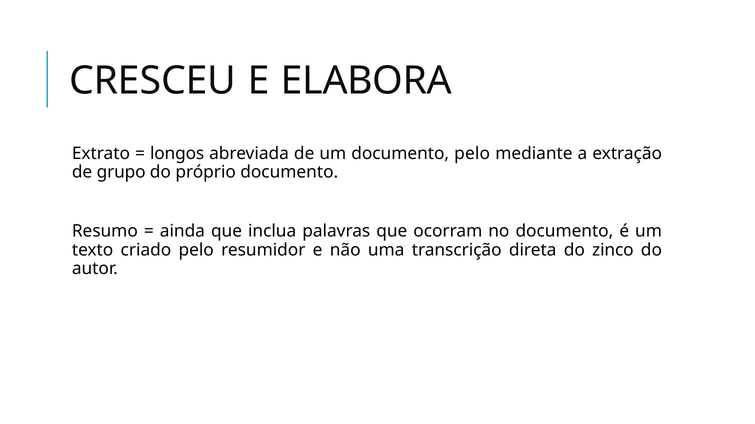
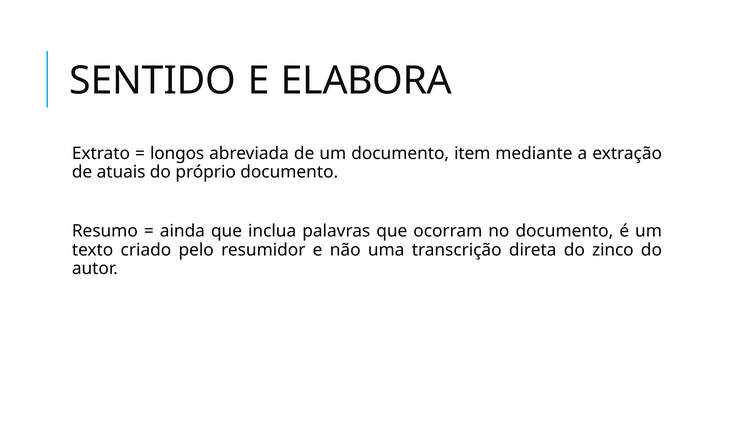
CRESCEU: CRESCEU -> SENTIDO (153, 81)
documento pelo: pelo -> item (472, 154)
grupo: grupo -> atuais (121, 172)
